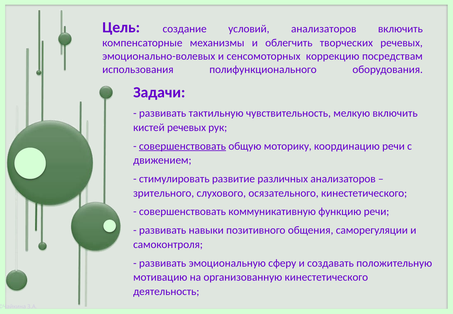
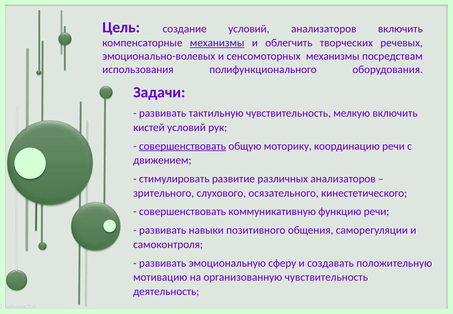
механизмы underline: none -> present (217, 43)
сенсомоторных коррекцию: коррекцию -> механизмы (333, 56)
кистей речевых: речевых -> условий (186, 128)
организованную кинестетического: кинестетического -> чувствительность (326, 278)
